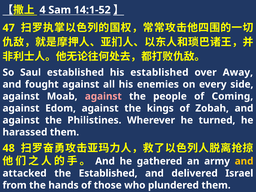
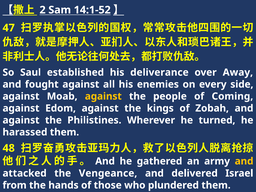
4: 4 -> 2 (43, 10)
his established: established -> deliverance (159, 72)
against colour: pink -> yellow (103, 96)
the Established: Established -> Vengeance (108, 173)
